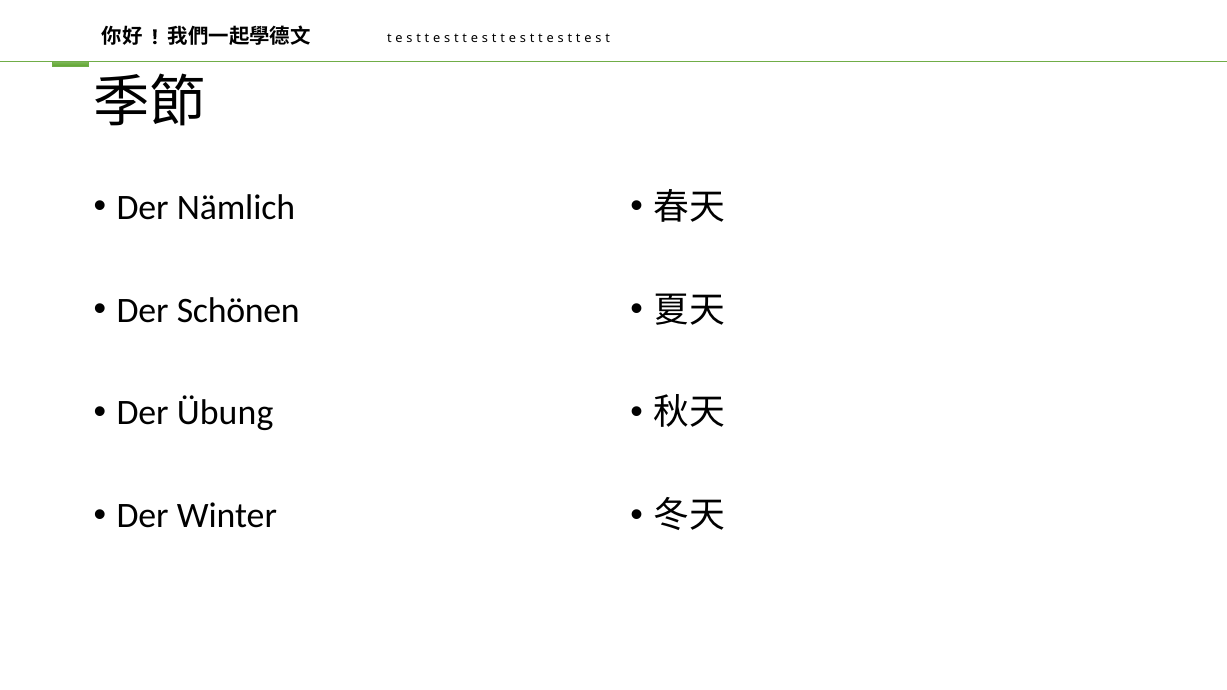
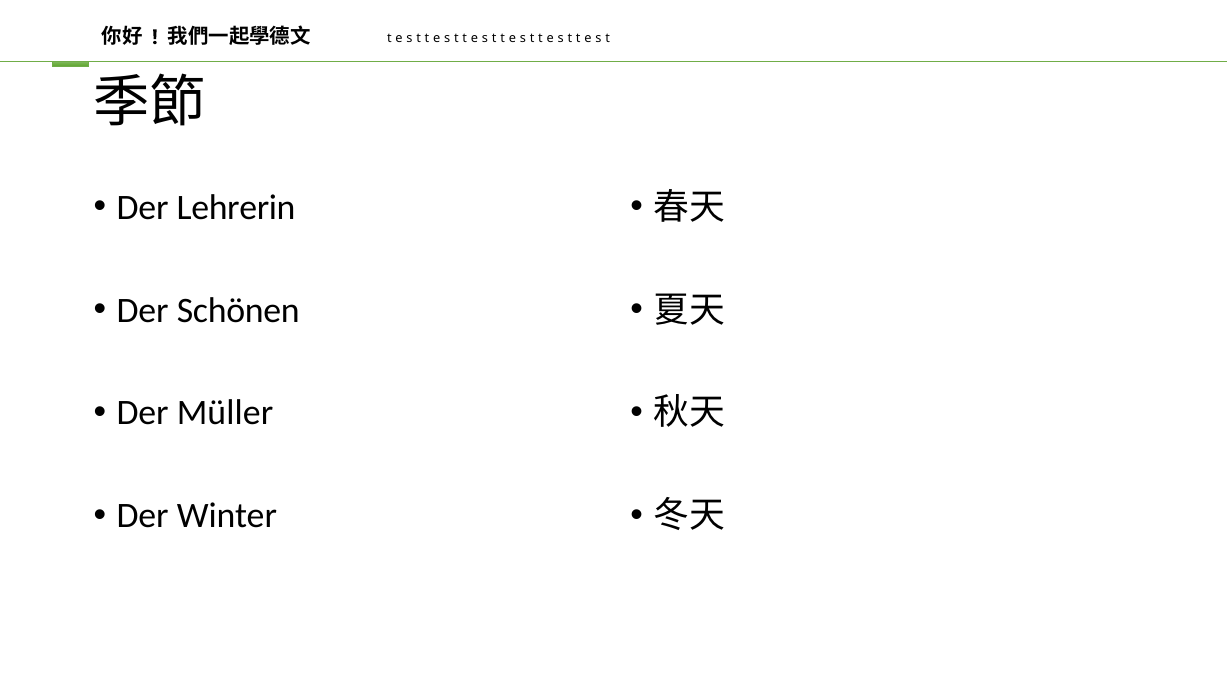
Nämlich: Nämlich -> Lehrerin (236, 207)
Übung: Übung -> Müller (225, 413)
